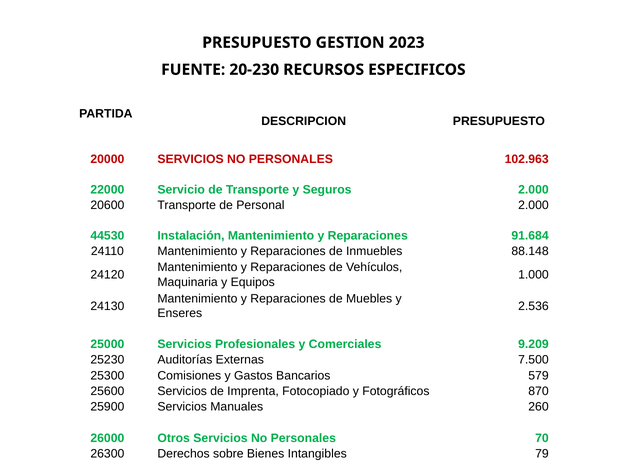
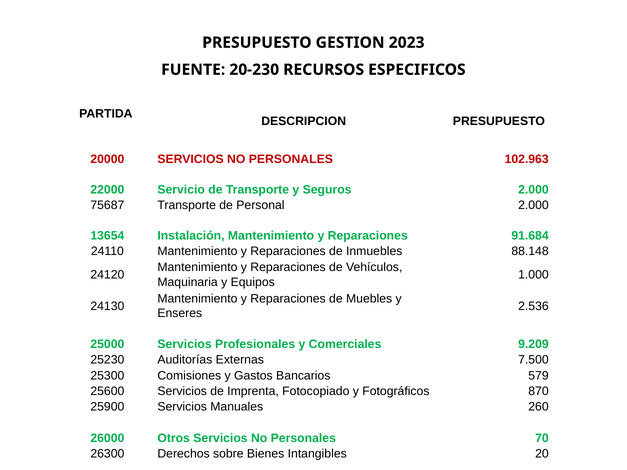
20600: 20600 -> 75687 (107, 205)
44530: 44530 -> 13654 (107, 236)
79: 79 -> 20 (542, 454)
